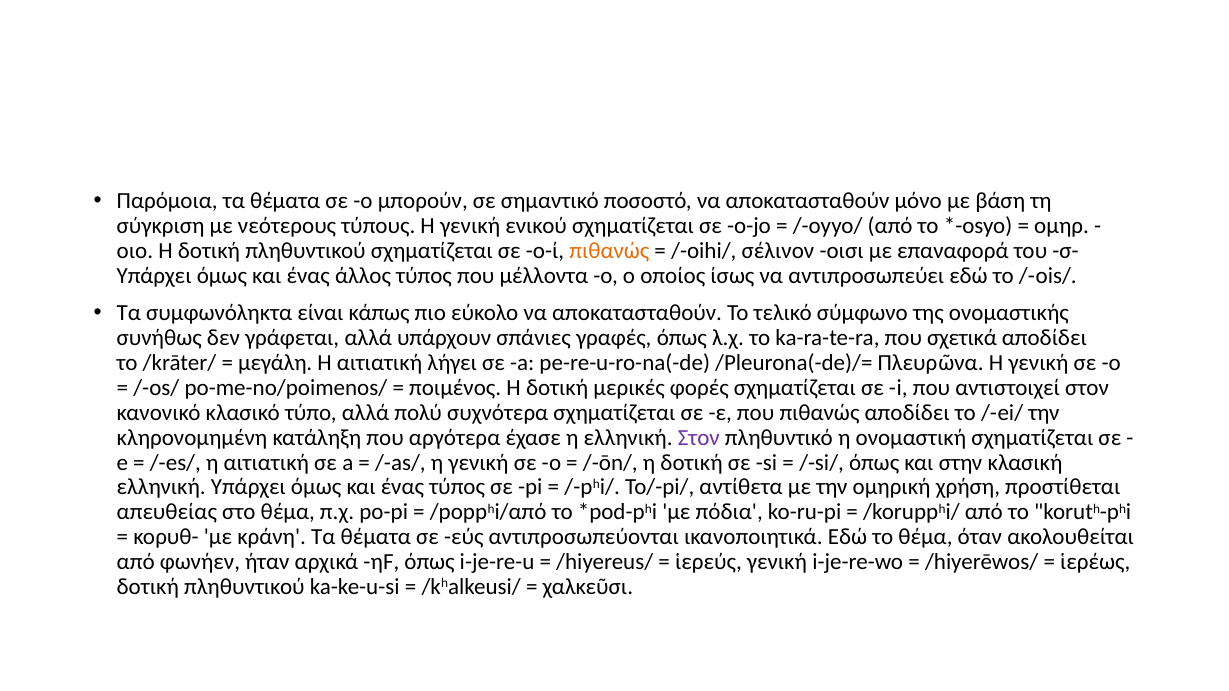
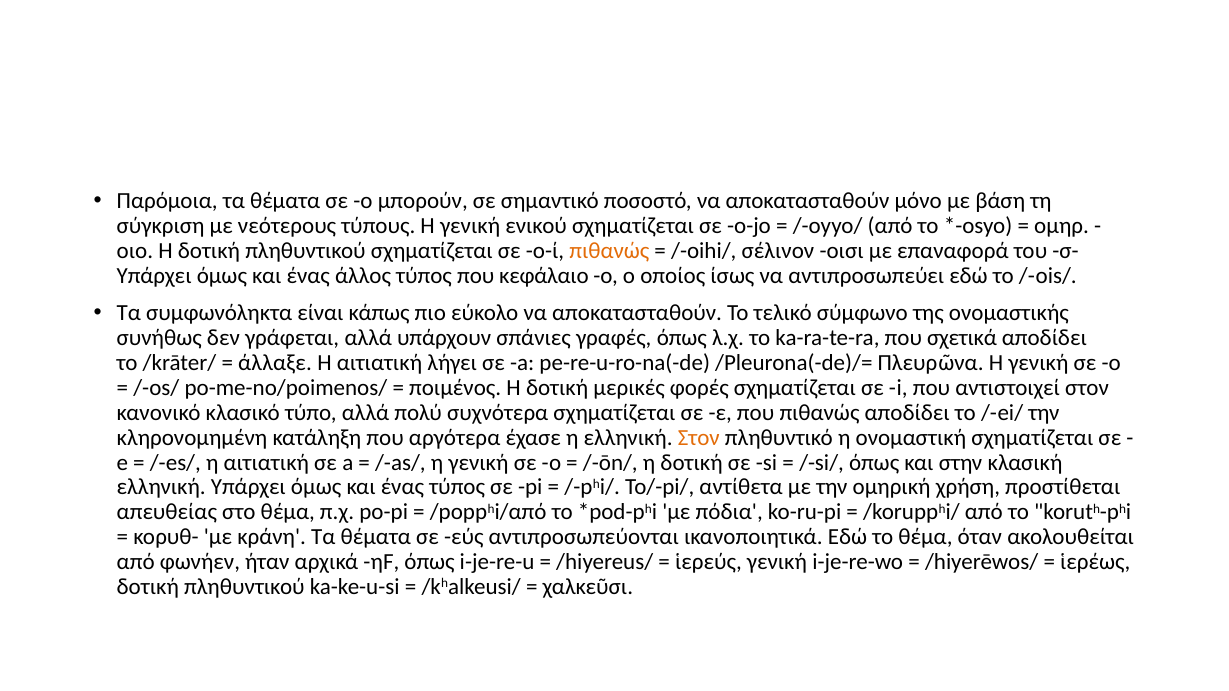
μέλλοντα: μέλλοντα -> κεφάλαιο (544, 276)
μεγάλη: μεγάλη -> άλλαξε (275, 363)
Στον colour: purple -> orange (699, 438)
